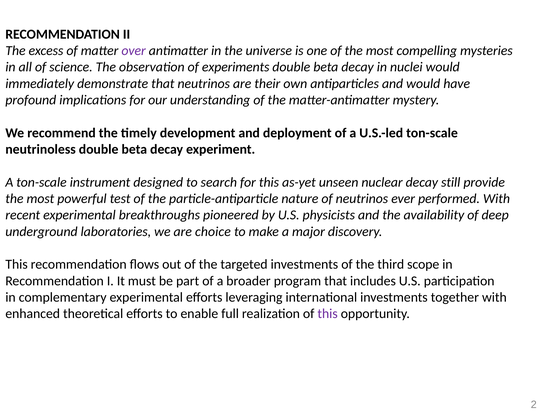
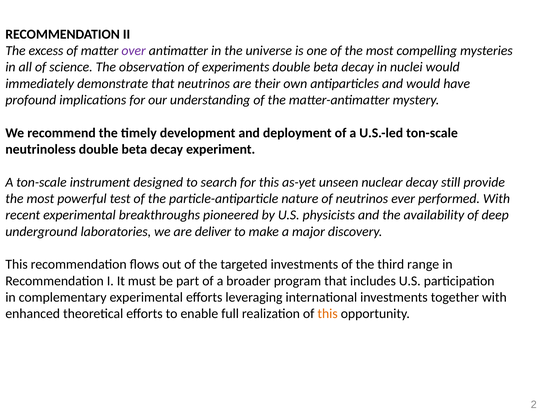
choice: choice -> deliver (213, 232)
scope: scope -> range (423, 264)
this colour: purple -> orange (328, 314)
